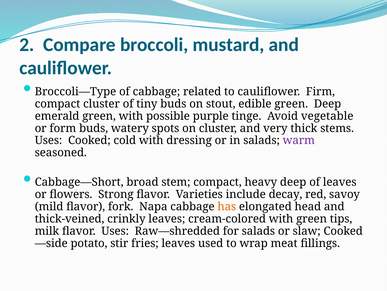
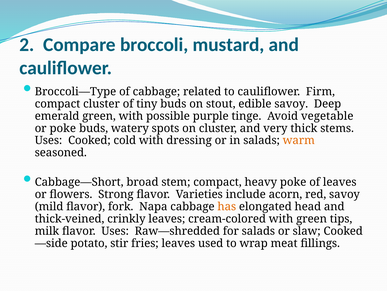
edible green: green -> savoy (291, 104)
or form: form -> poke (63, 128)
warm colour: purple -> orange (299, 140)
heavy deep: deep -> poke (293, 182)
decay: decay -> acorn (285, 194)
